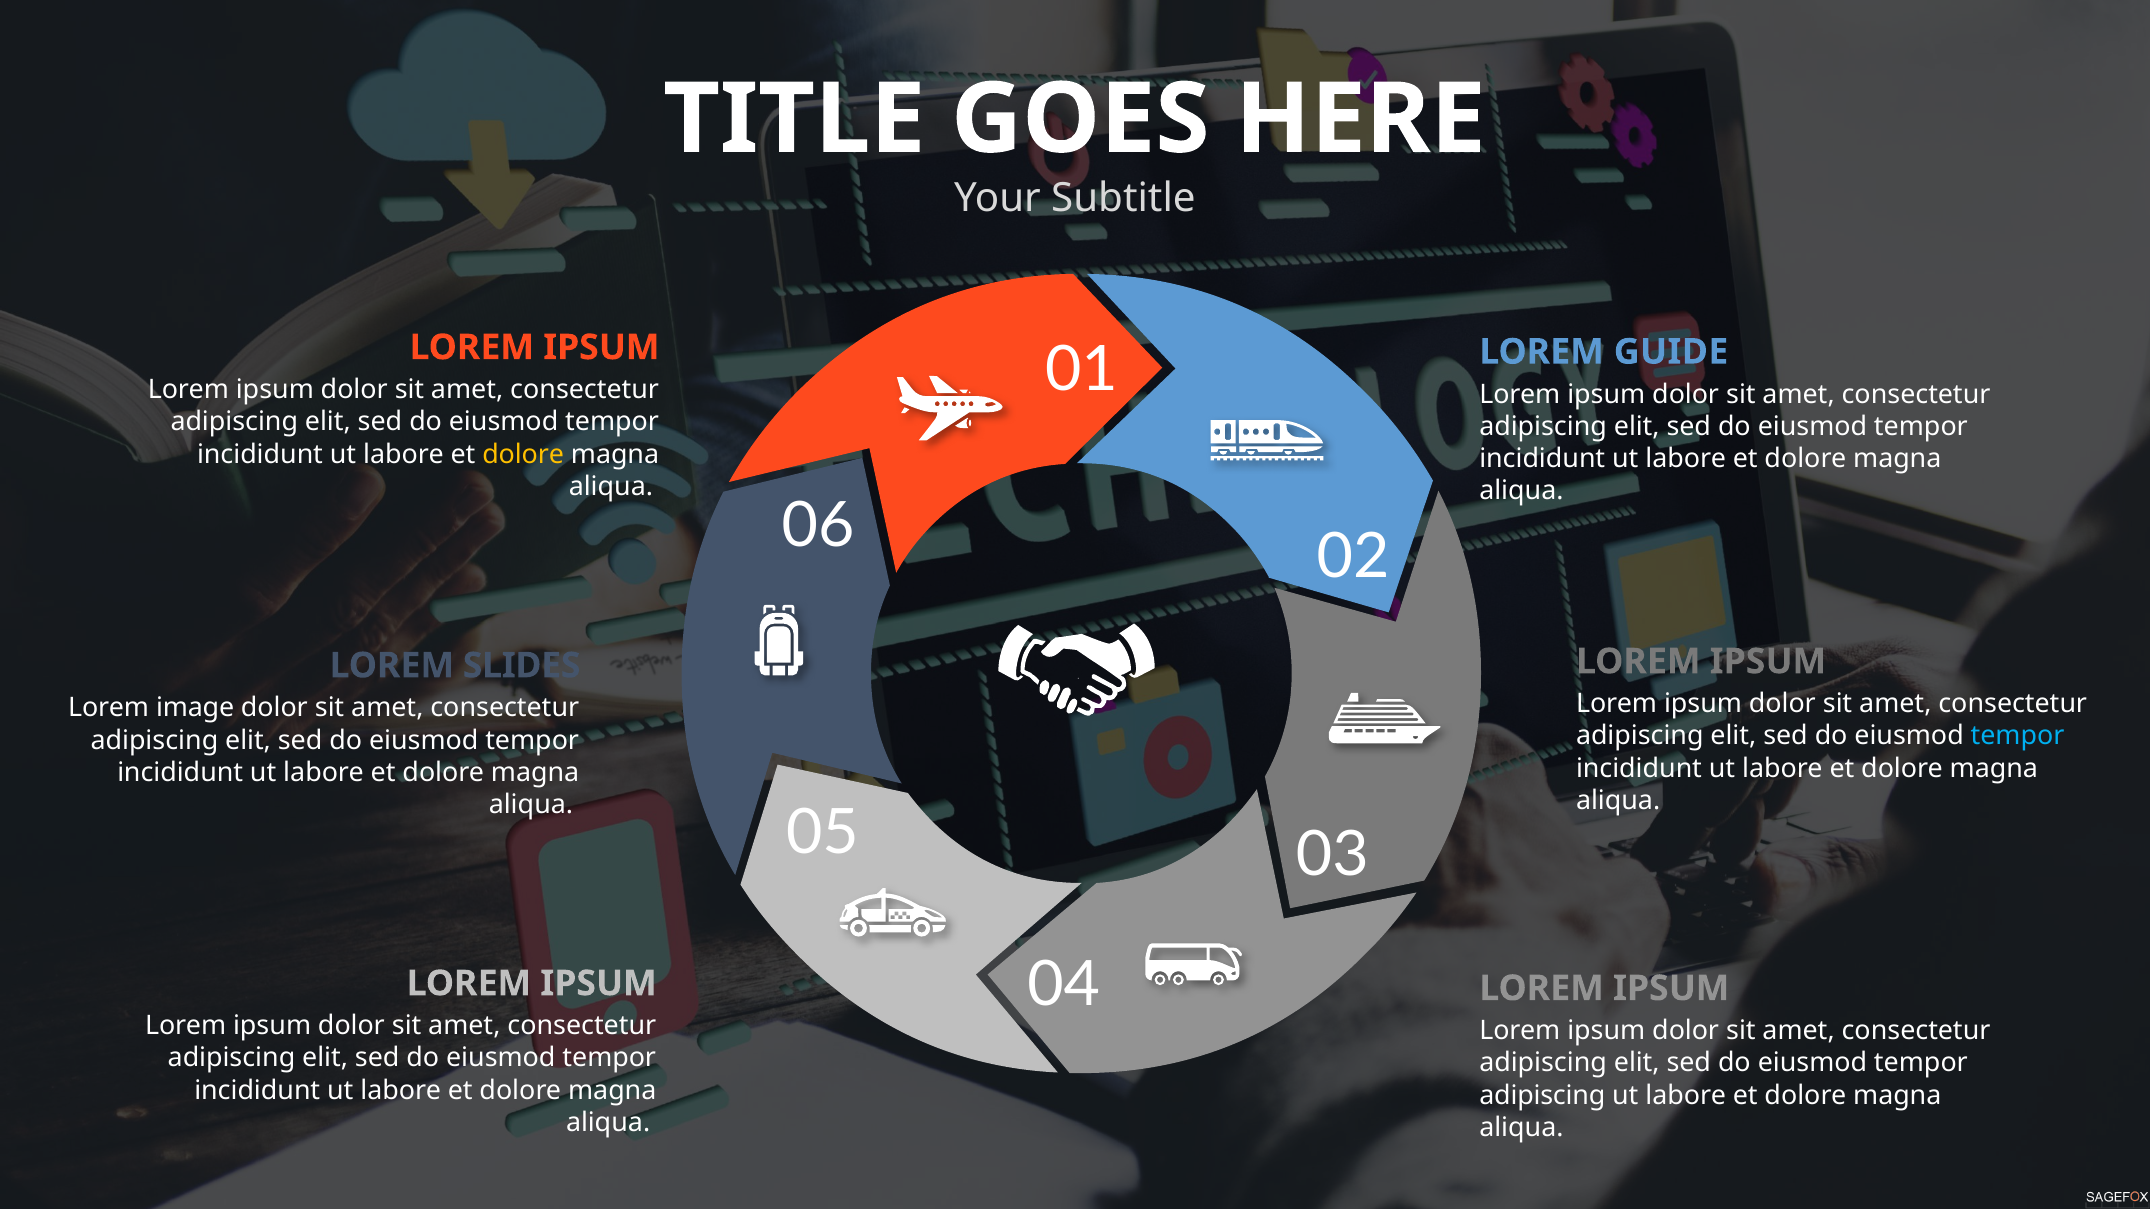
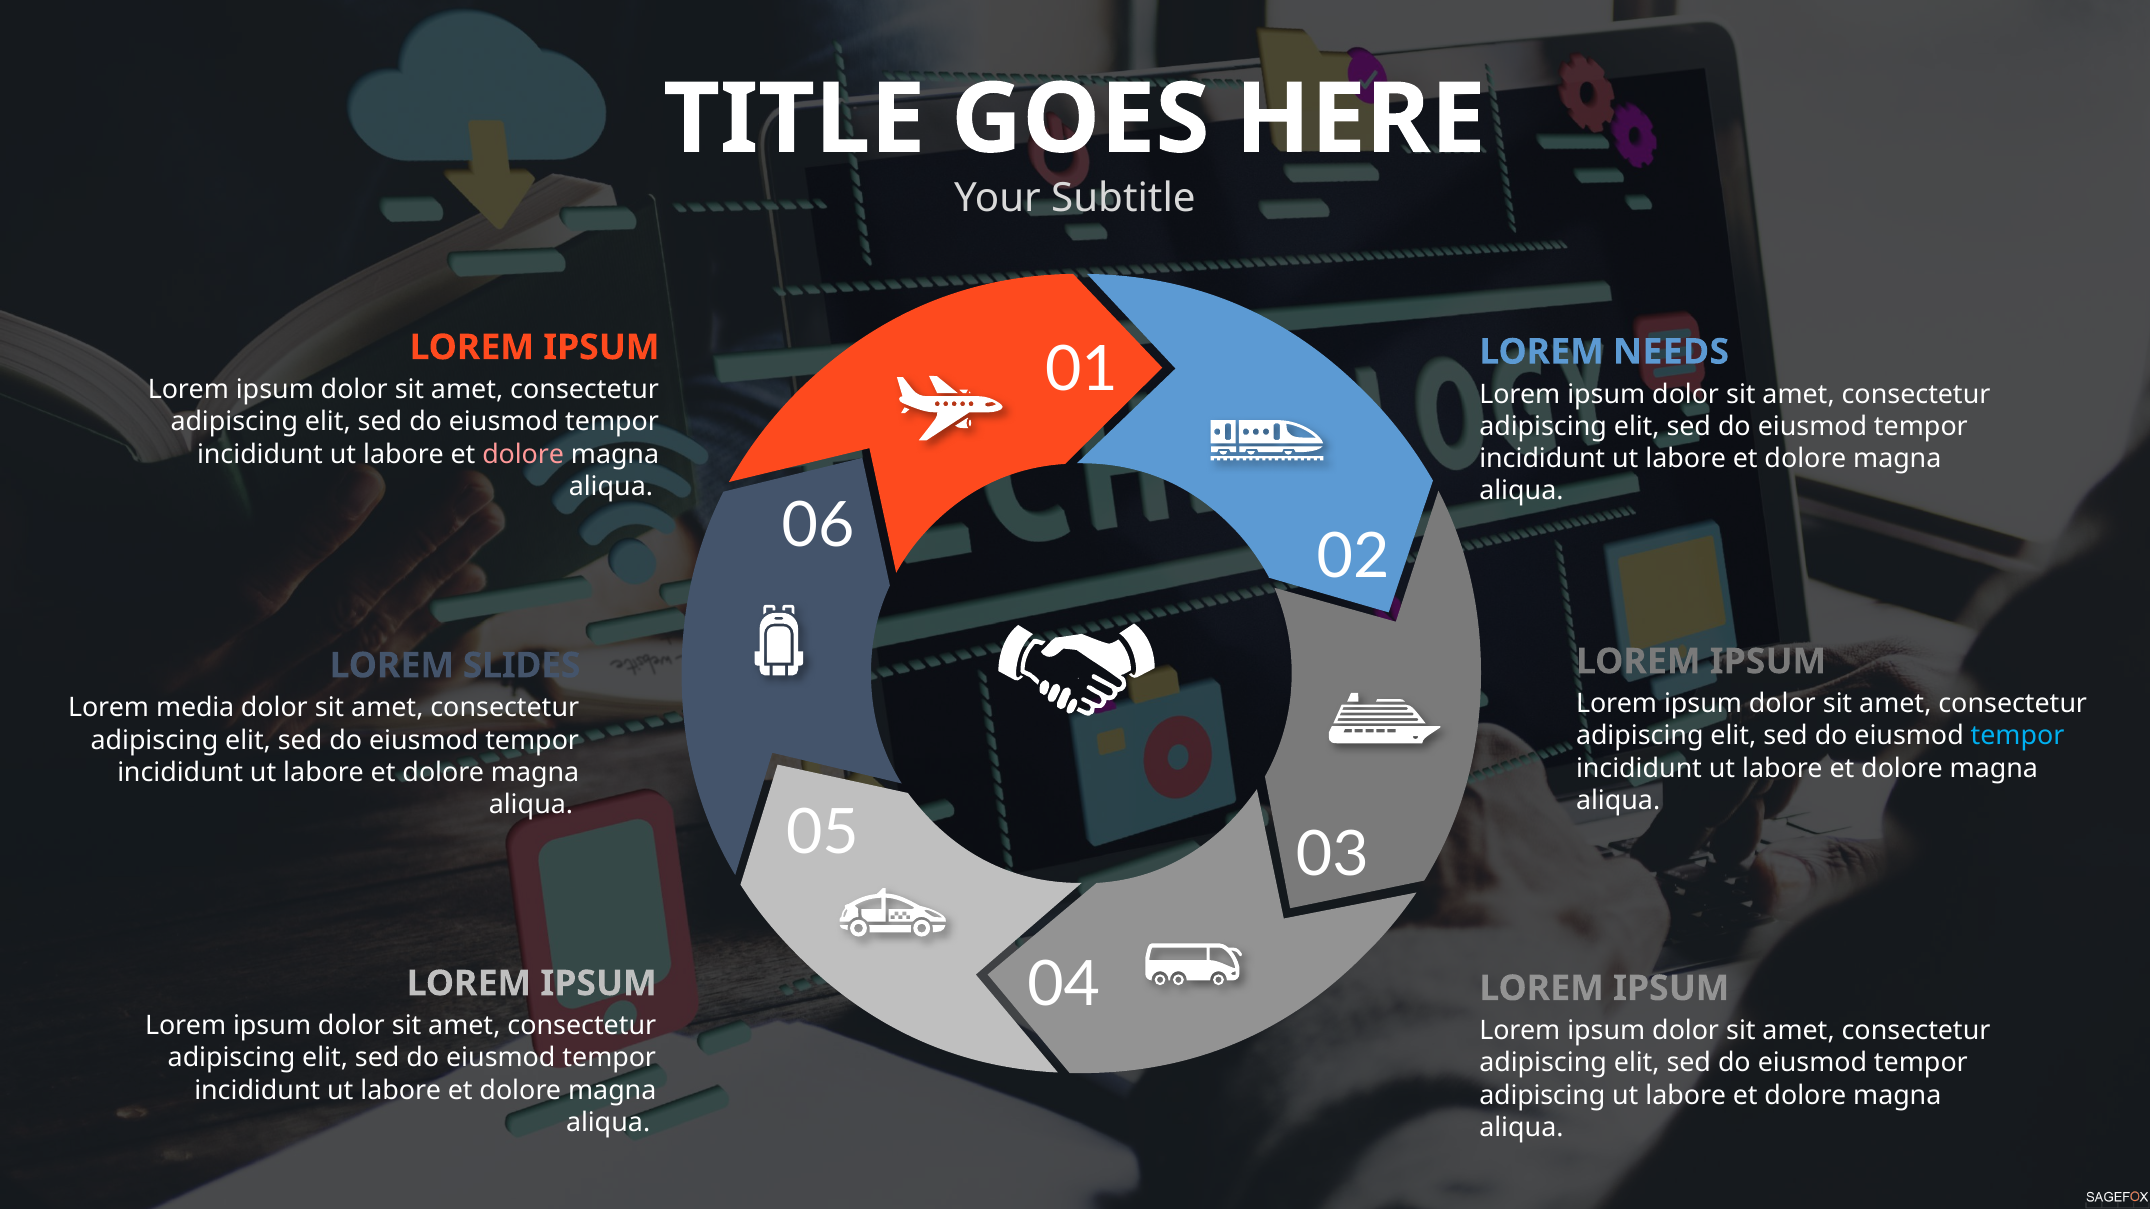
GUIDE: GUIDE -> NEEDS (1671, 352)
dolore colour: yellow -> pink (523, 454)
image: image -> media (195, 708)
